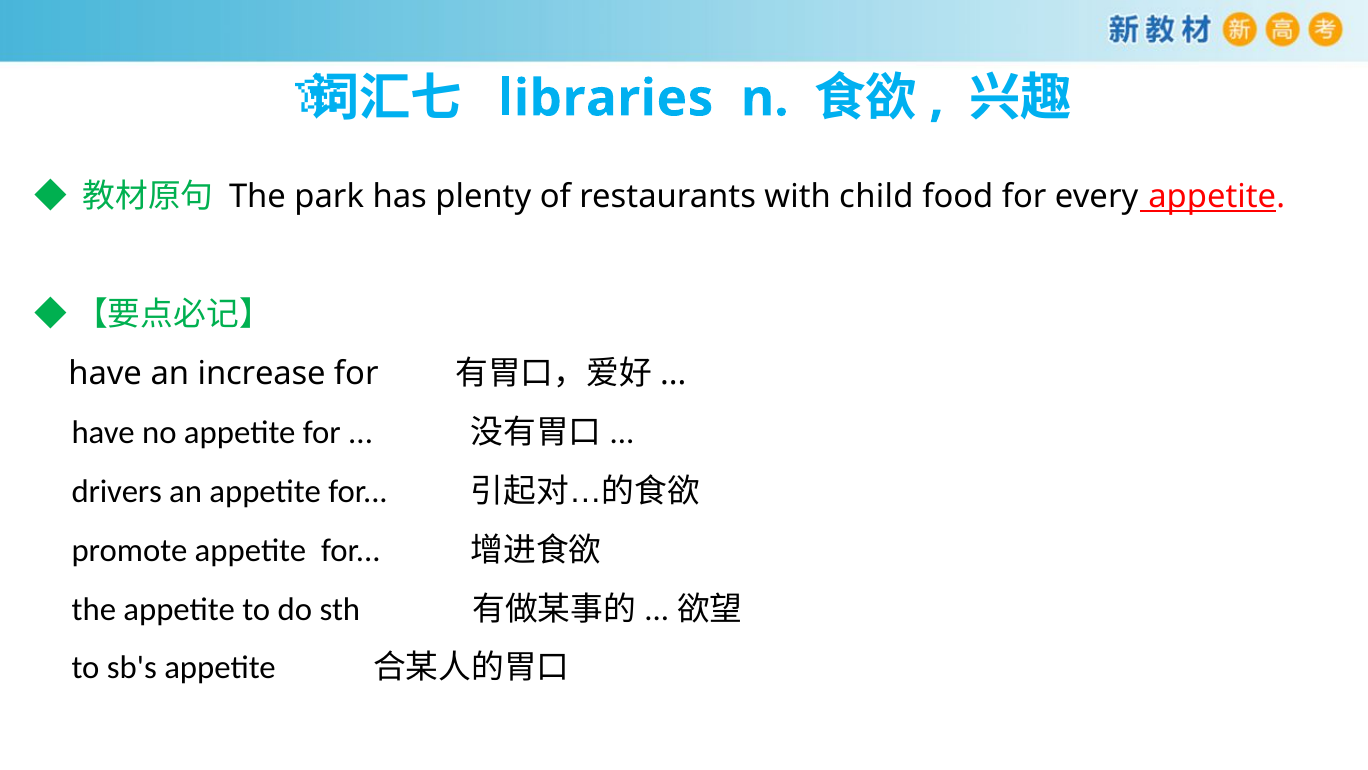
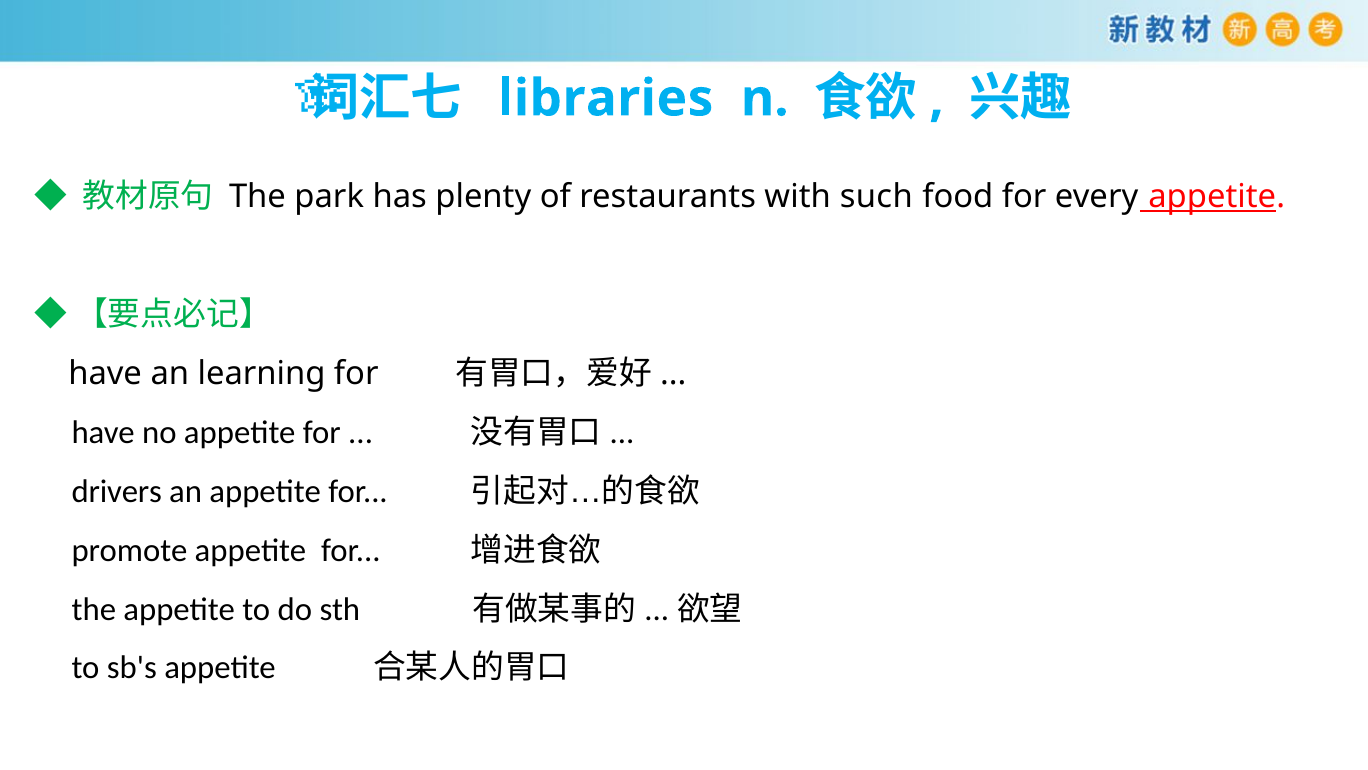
child: child -> such (876, 196)
increase: increase -> learning (262, 373)
